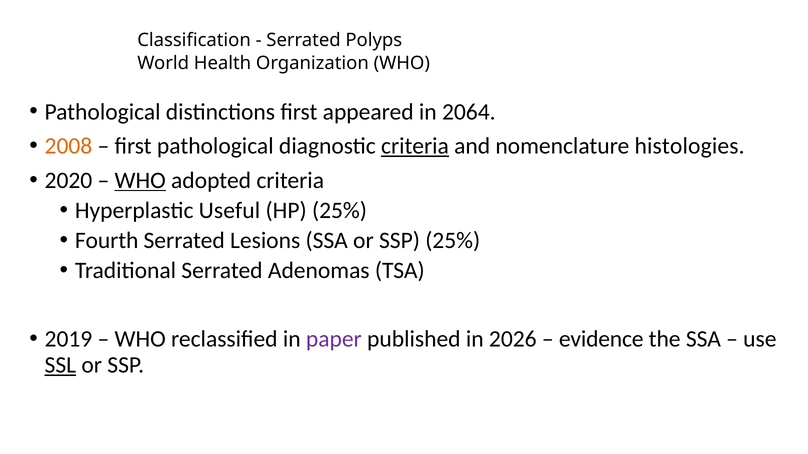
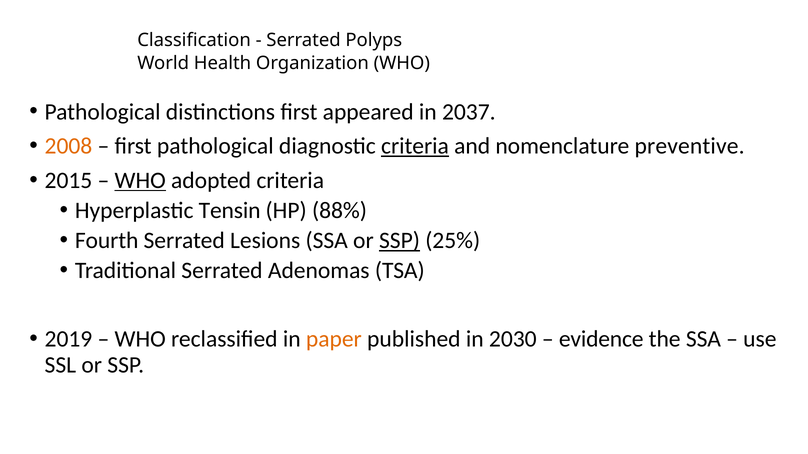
2064: 2064 -> 2037 (469, 112)
histologies: histologies -> preventive (690, 146)
2020: 2020 -> 2015 (68, 181)
Useful: Useful -> Tensin (230, 211)
HP 25%: 25% -> 88% (339, 211)
SSP underline: none -> present (399, 241)
paper colour: purple -> orange (334, 340)
2026: 2026 -> 2030 (513, 340)
SSL underline: present -> none (60, 366)
